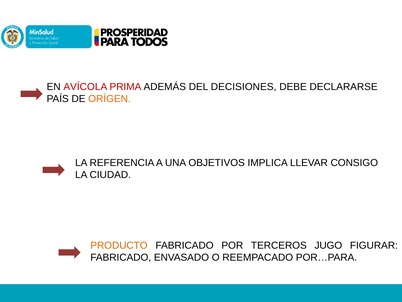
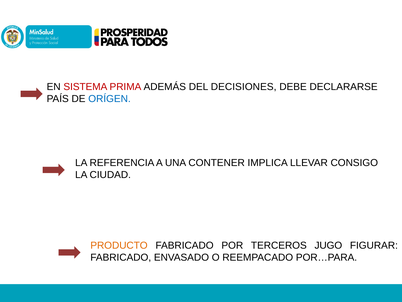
AVÍCOLA: AVÍCOLA -> SISTEMA (85, 87)
ORÍGEN colour: orange -> blue (110, 99)
OBJETIVOS: OBJETIVOS -> CONTENER (217, 163)
